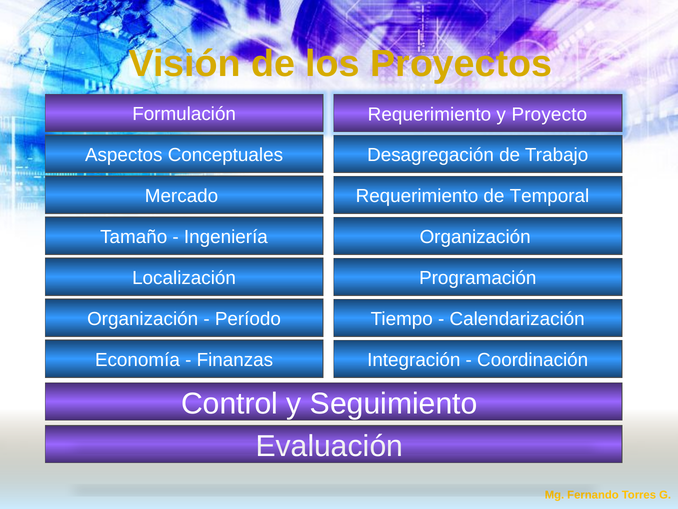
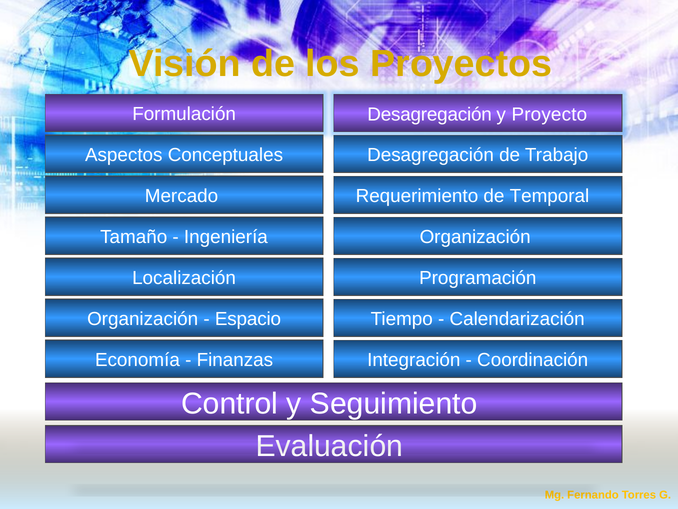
Formulación Requerimiento: Requerimiento -> Desagregación (430, 114)
Período: Período -> Espacio (248, 319)
